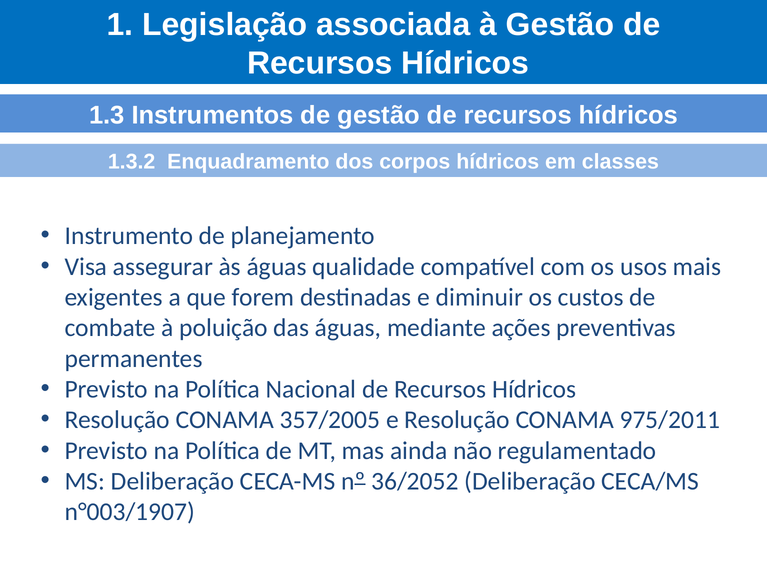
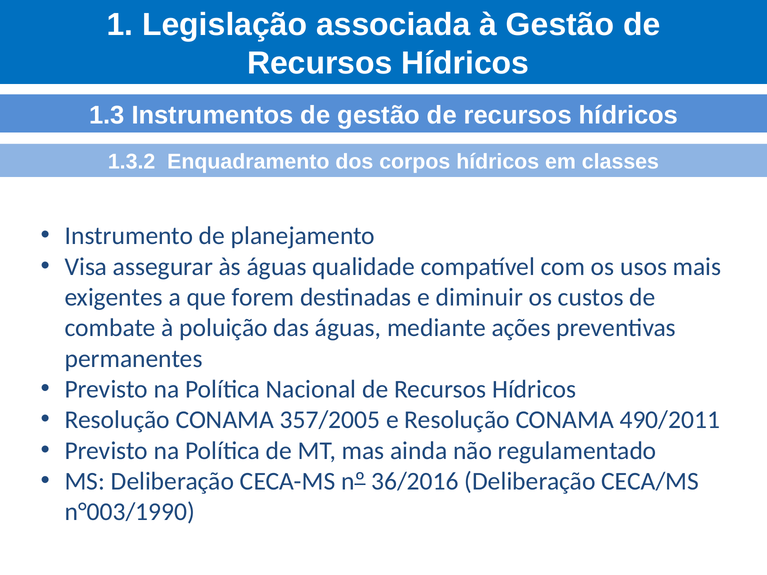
975/2011: 975/2011 -> 490/2011 (670, 420)
36/2052: 36/2052 -> 36/2016 (415, 481)
n°003/1907: n°003/1907 -> n°003/1990 (130, 512)
